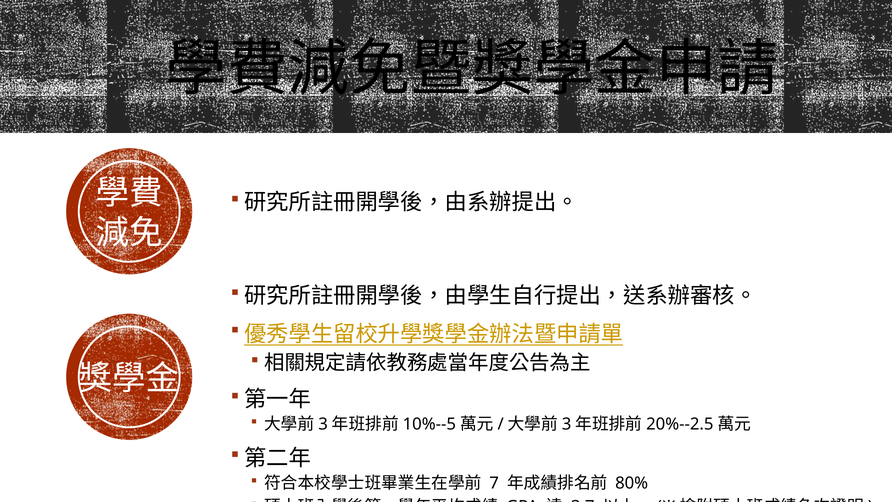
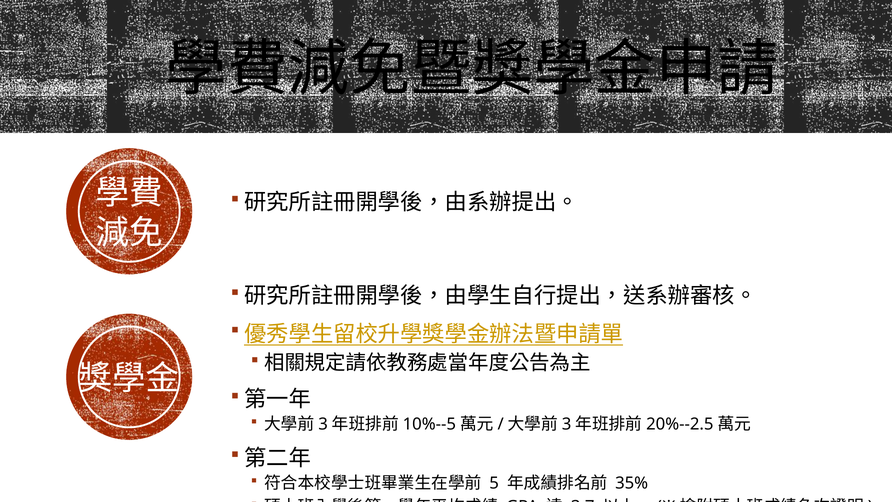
7: 7 -> 5 (494, 483)
80%: 80% -> 35% (632, 483)
